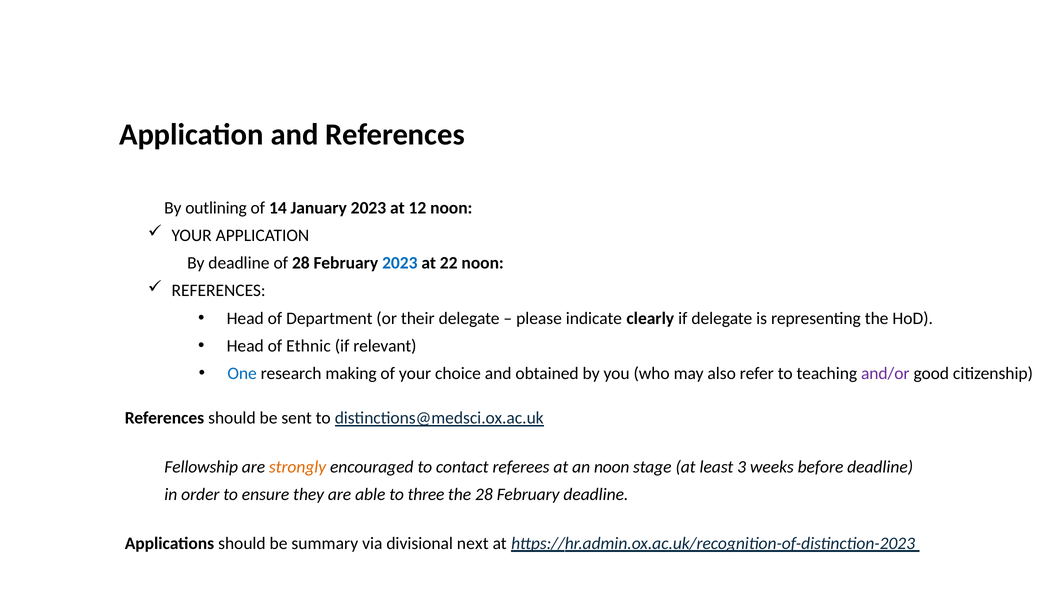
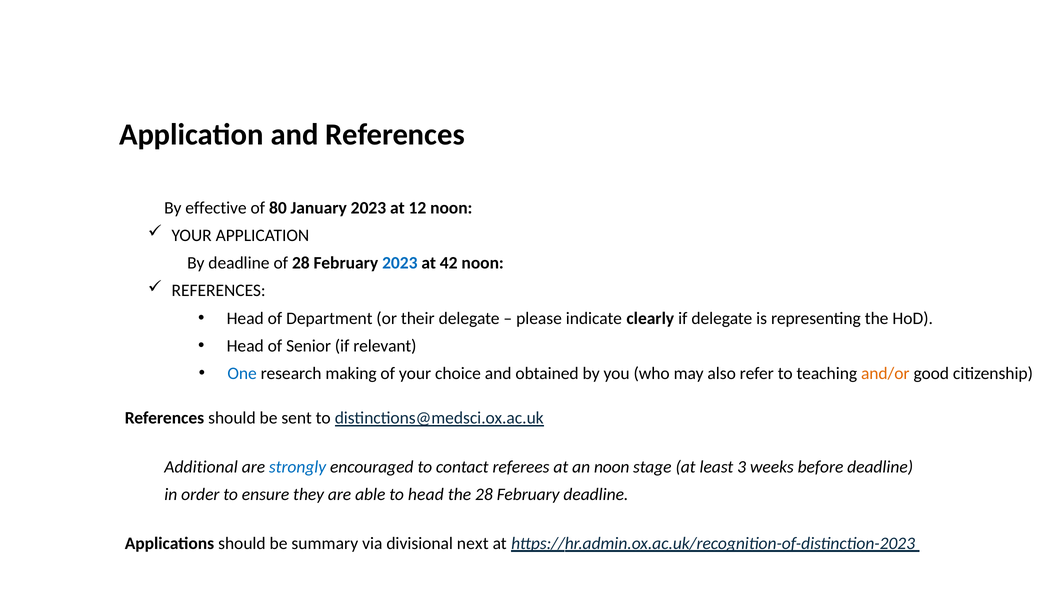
outlining: outlining -> effective (216, 208)
14: 14 -> 80 (278, 208)
22: 22 -> 42 (449, 263)
Ethnic: Ethnic -> Senior (309, 346)
and/or colour: purple -> orange (885, 374)
Fellowship: Fellowship -> Additional (201, 467)
strongly colour: orange -> blue (298, 467)
to three: three -> head (426, 495)
